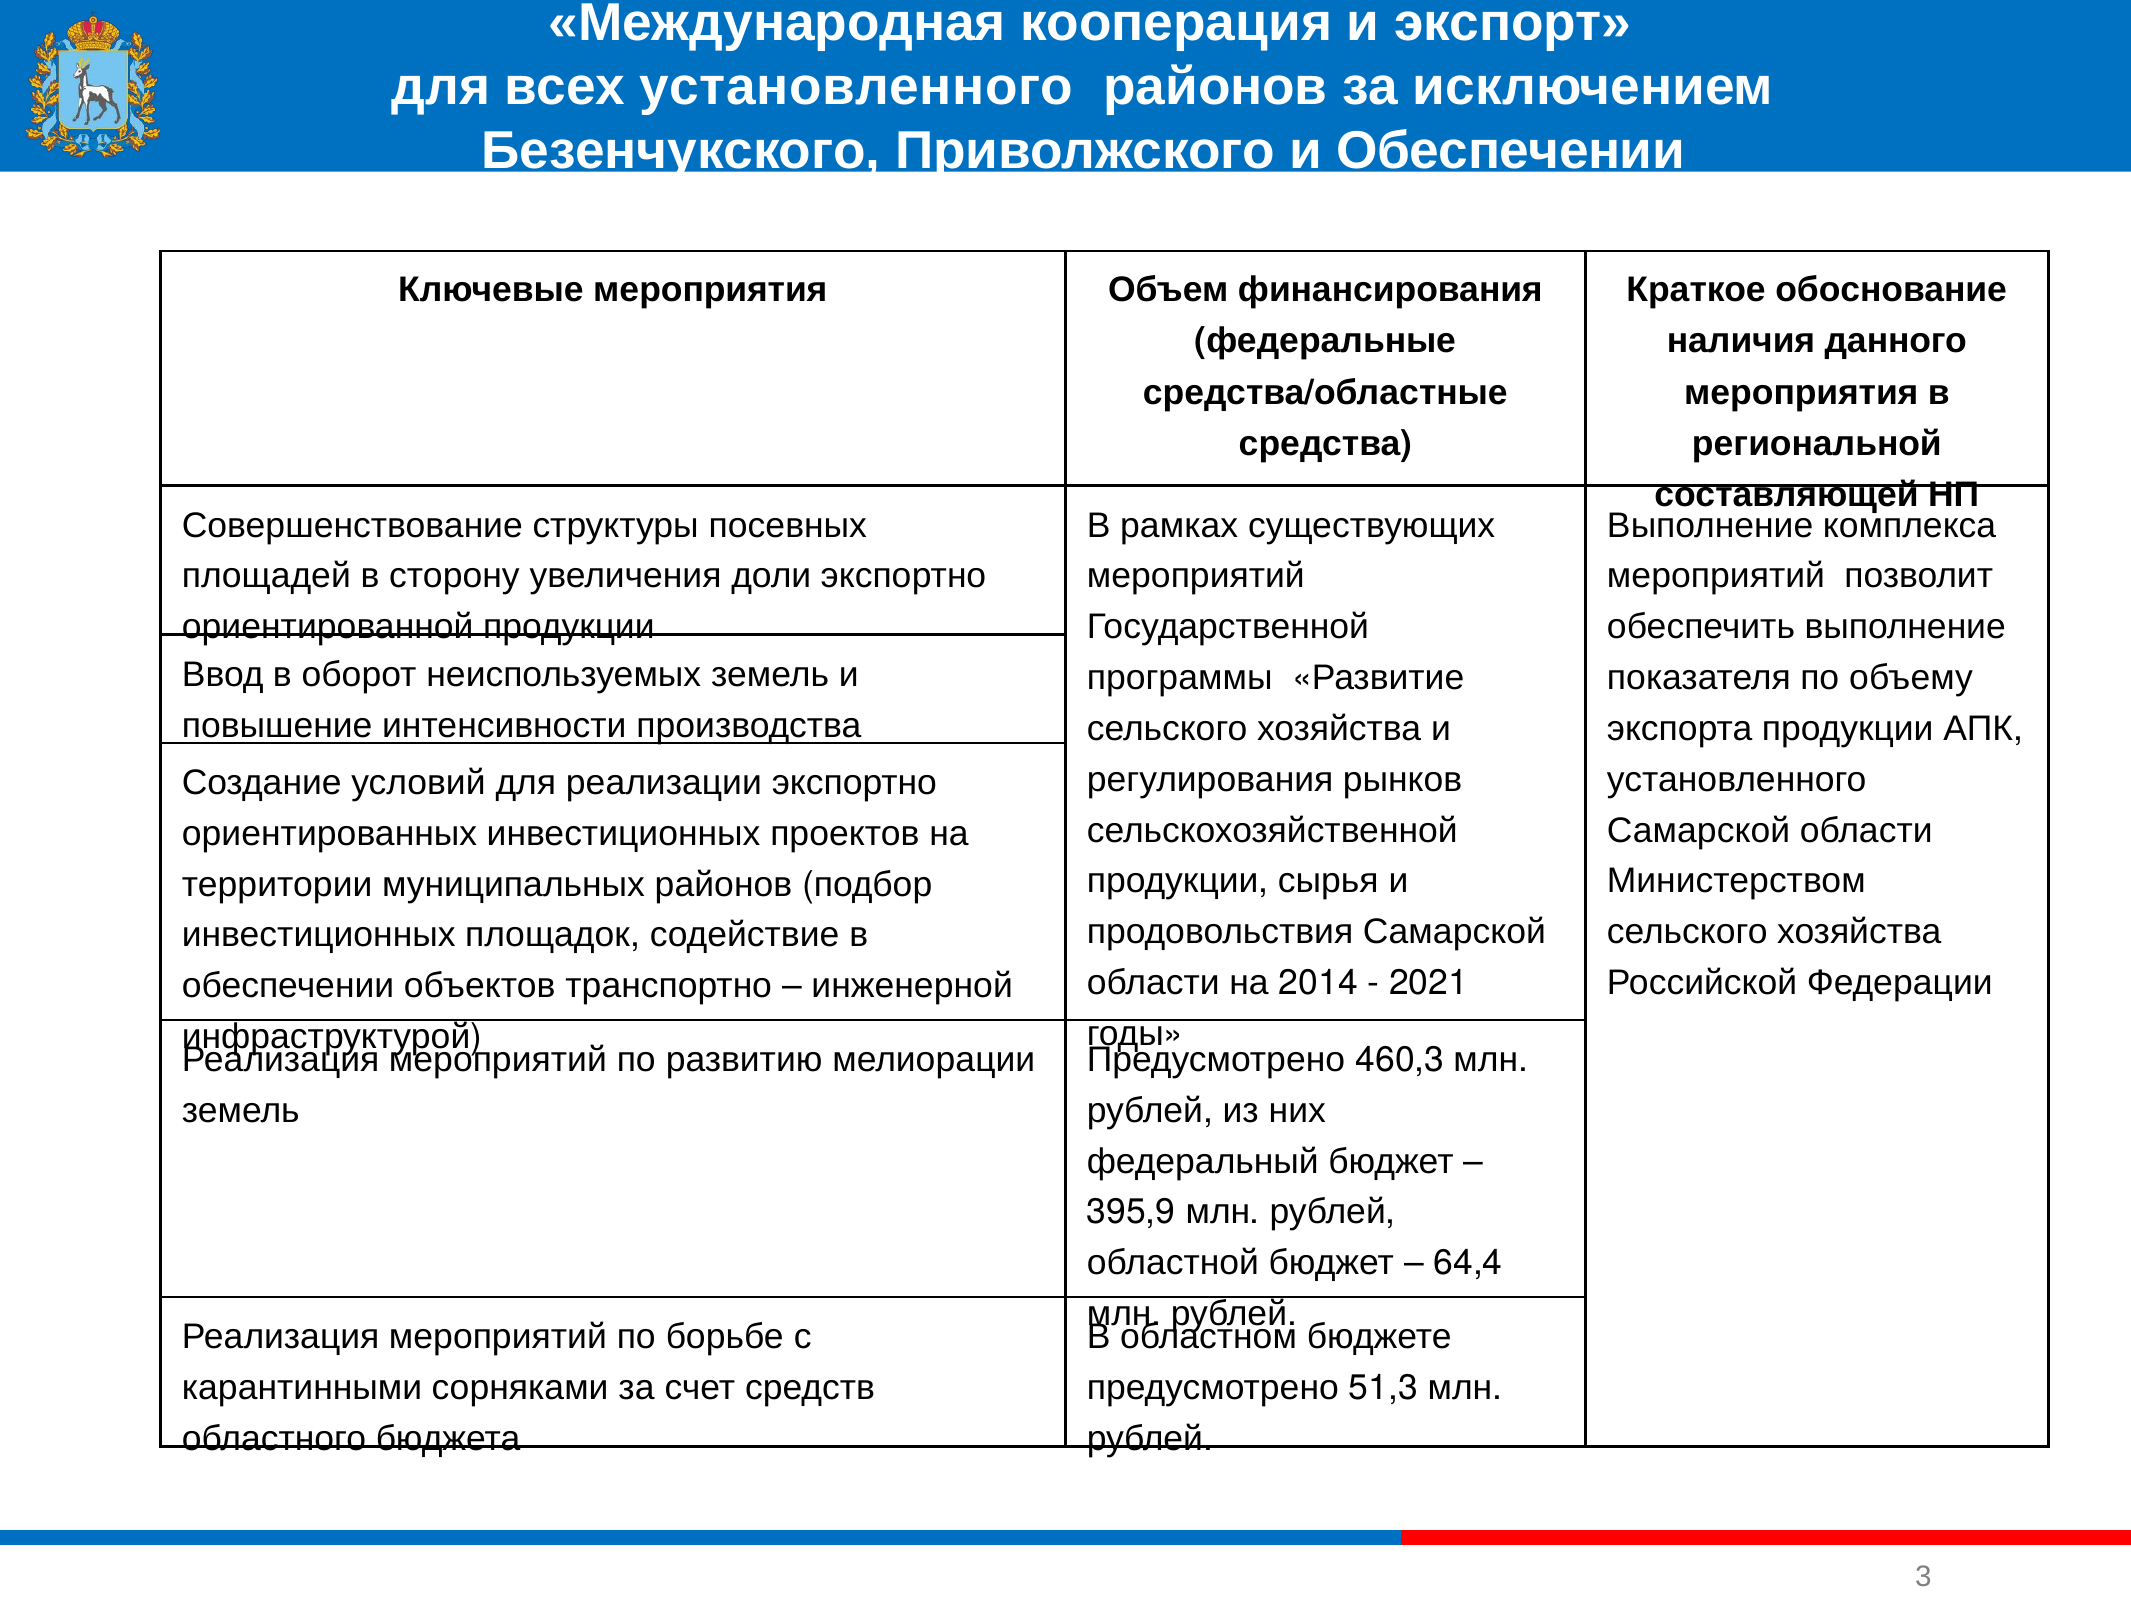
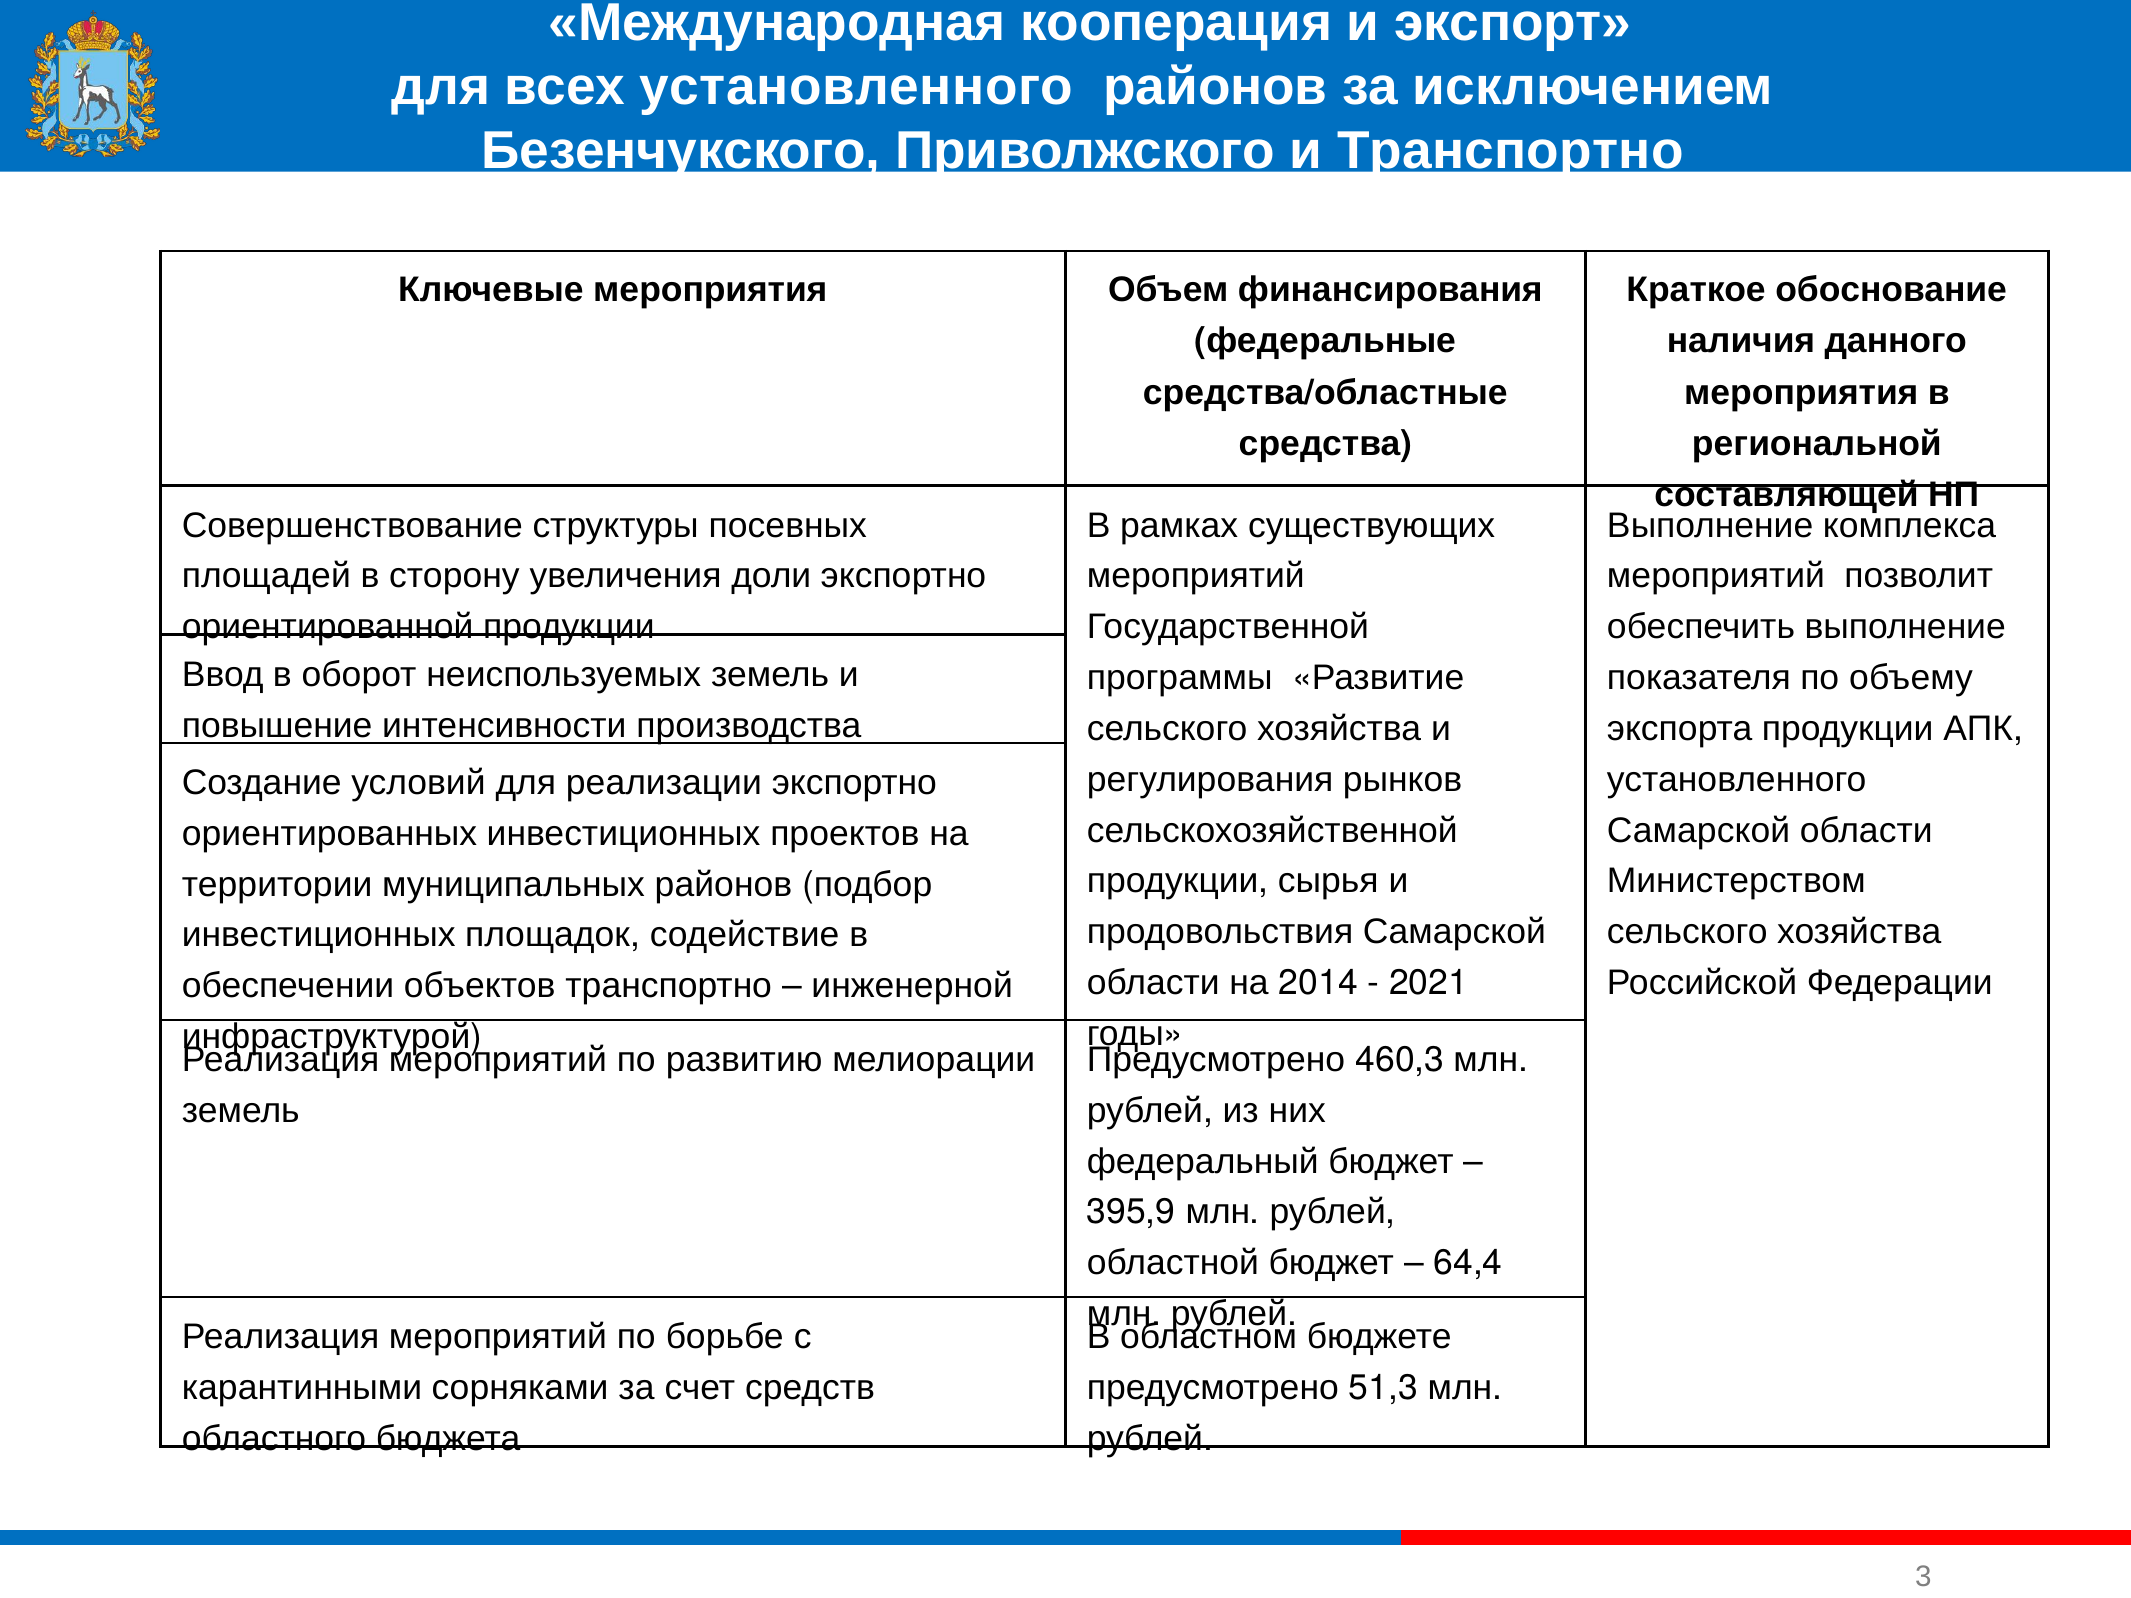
и Обеспечении: Обеспечении -> Транспортно (1510, 151)
